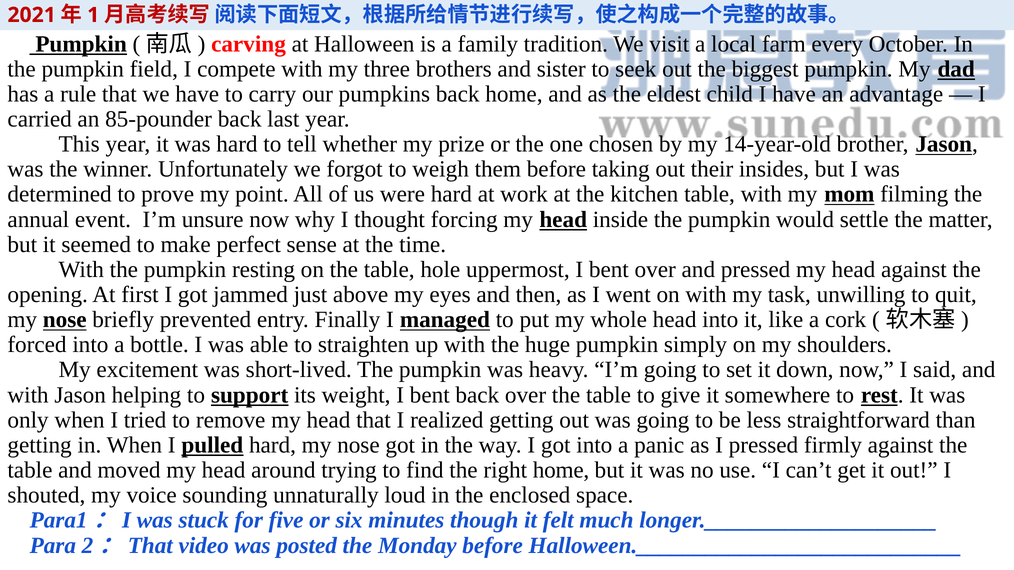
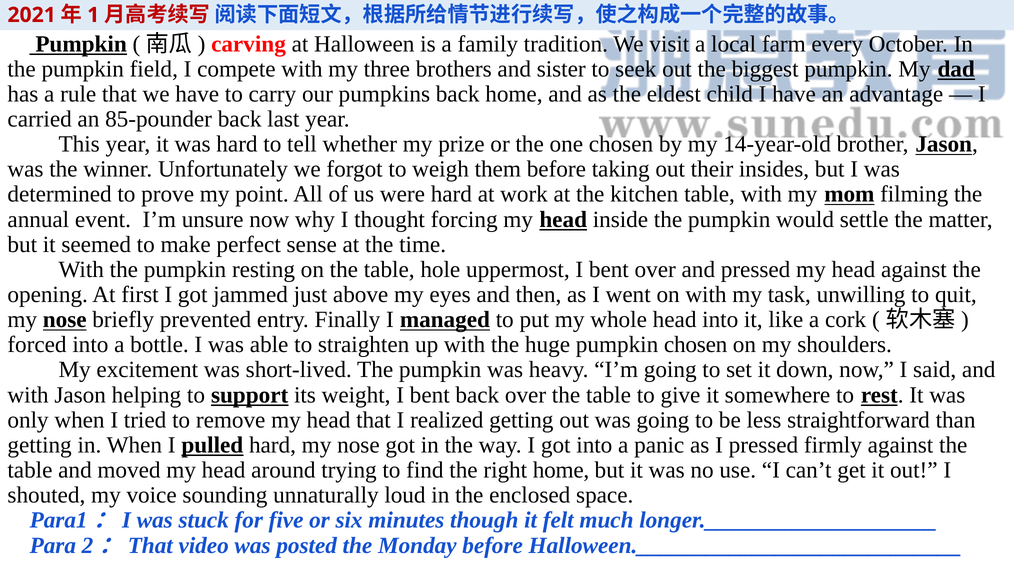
pumpkin simply: simply -> chosen (696, 345)
